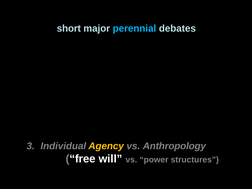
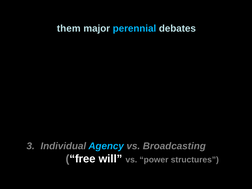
short: short -> them (69, 28)
Agency colour: yellow -> light blue (106, 146)
Anthropology: Anthropology -> Broadcasting (174, 146)
